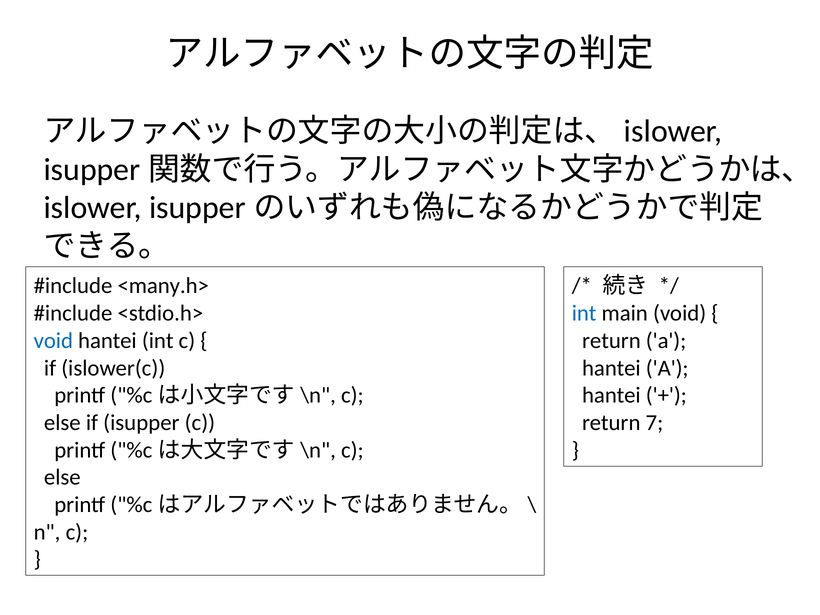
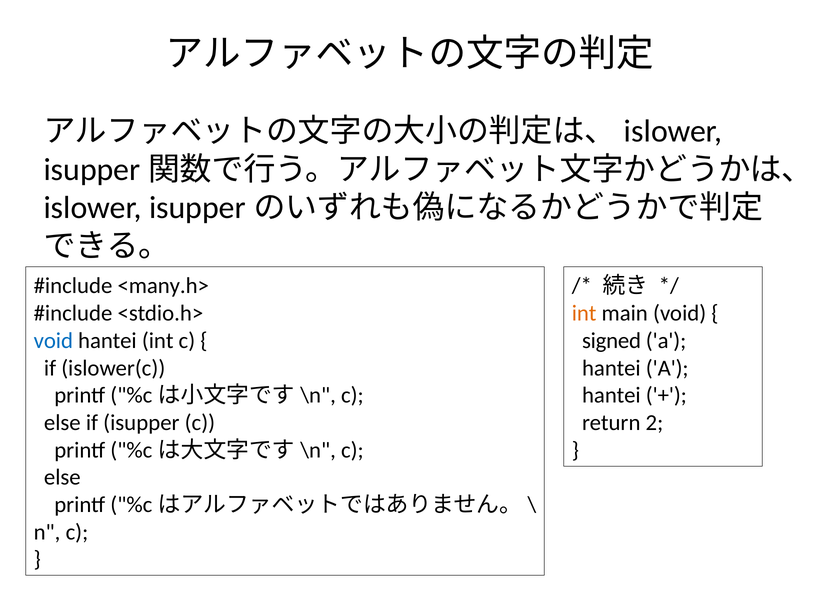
int colour: blue -> orange (584, 313)
return: return -> signed (612, 341)
7: 7 -> 2 (654, 423)
